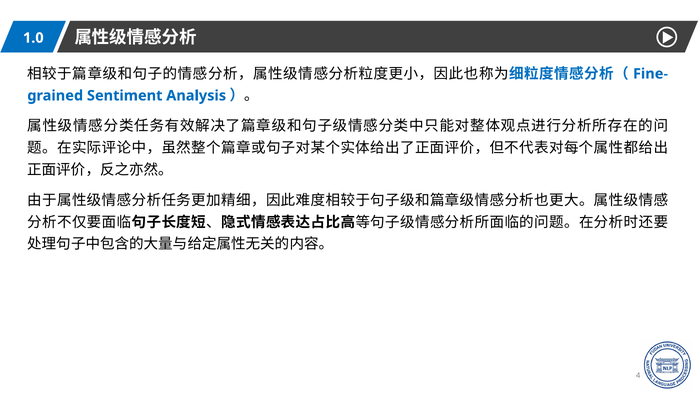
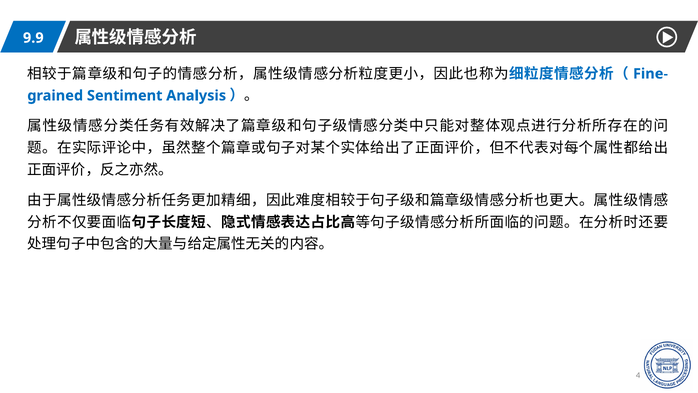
1.0: 1.0 -> 9.9 (33, 38)
